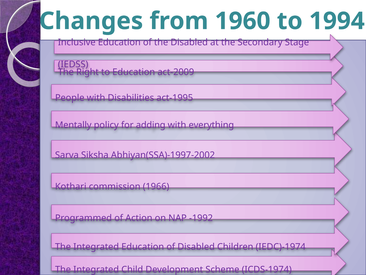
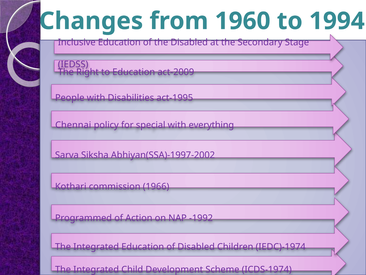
Mentally: Mentally -> Chennai (73, 125)
adding: adding -> special (151, 125)
